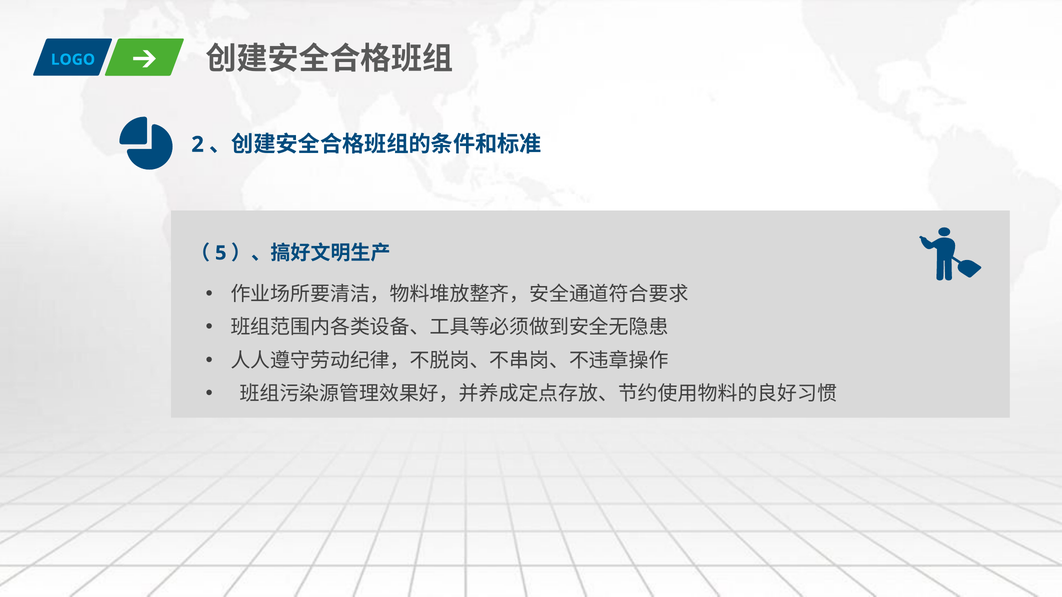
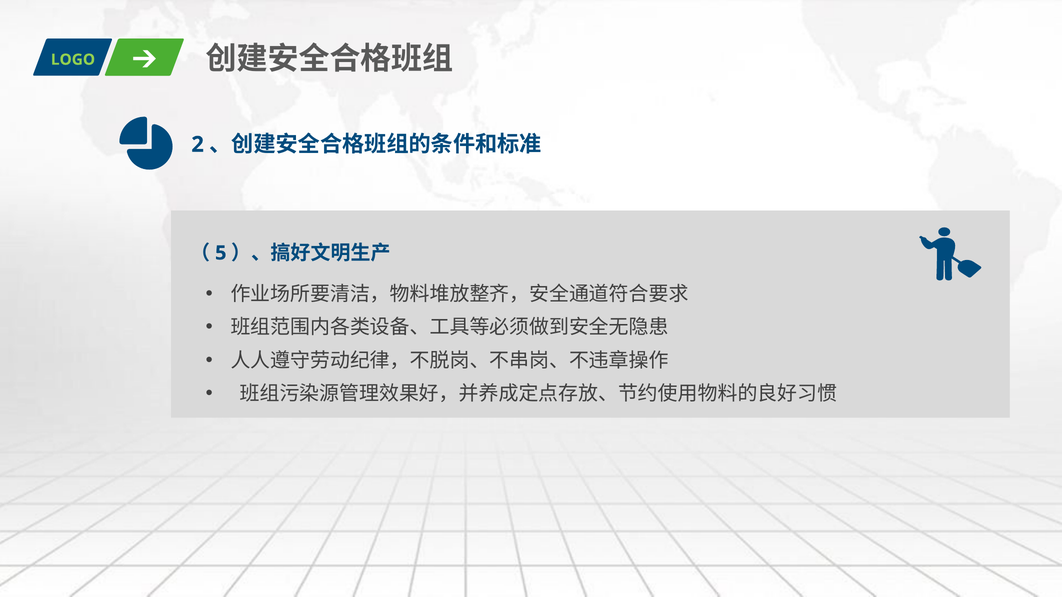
LOGO colour: light blue -> light green (73, 60)
